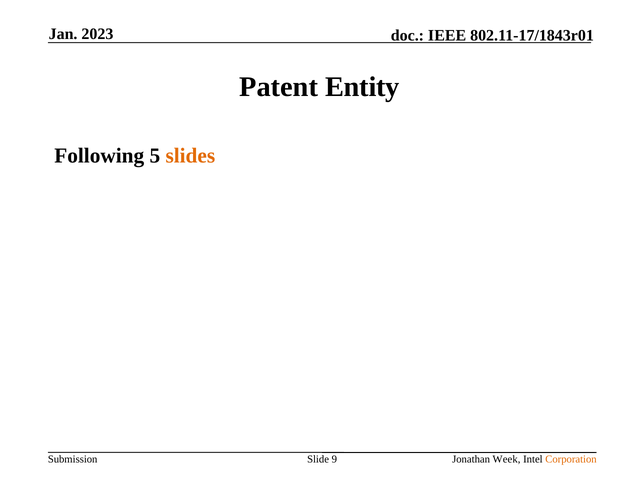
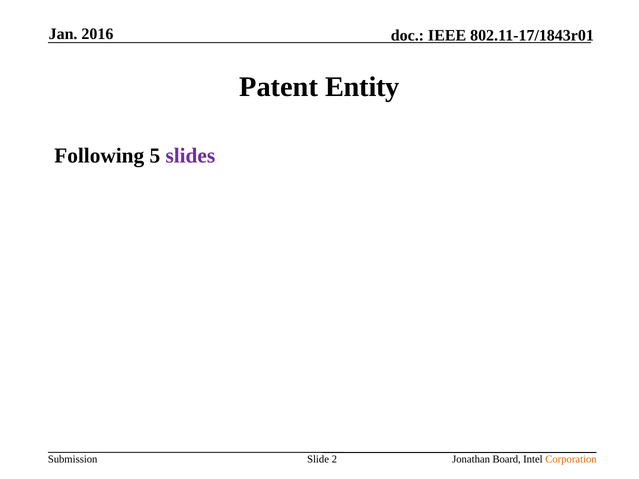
2023: 2023 -> 2016 (97, 34)
slides colour: orange -> purple (190, 156)
9: 9 -> 2 (334, 460)
Week: Week -> Board (507, 460)
